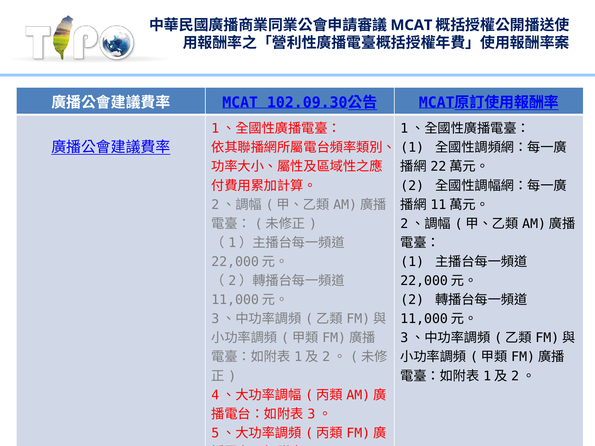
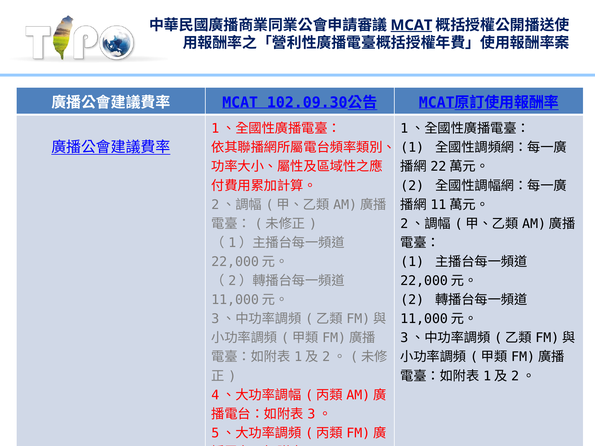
MCAT underline: none -> present (411, 25)
